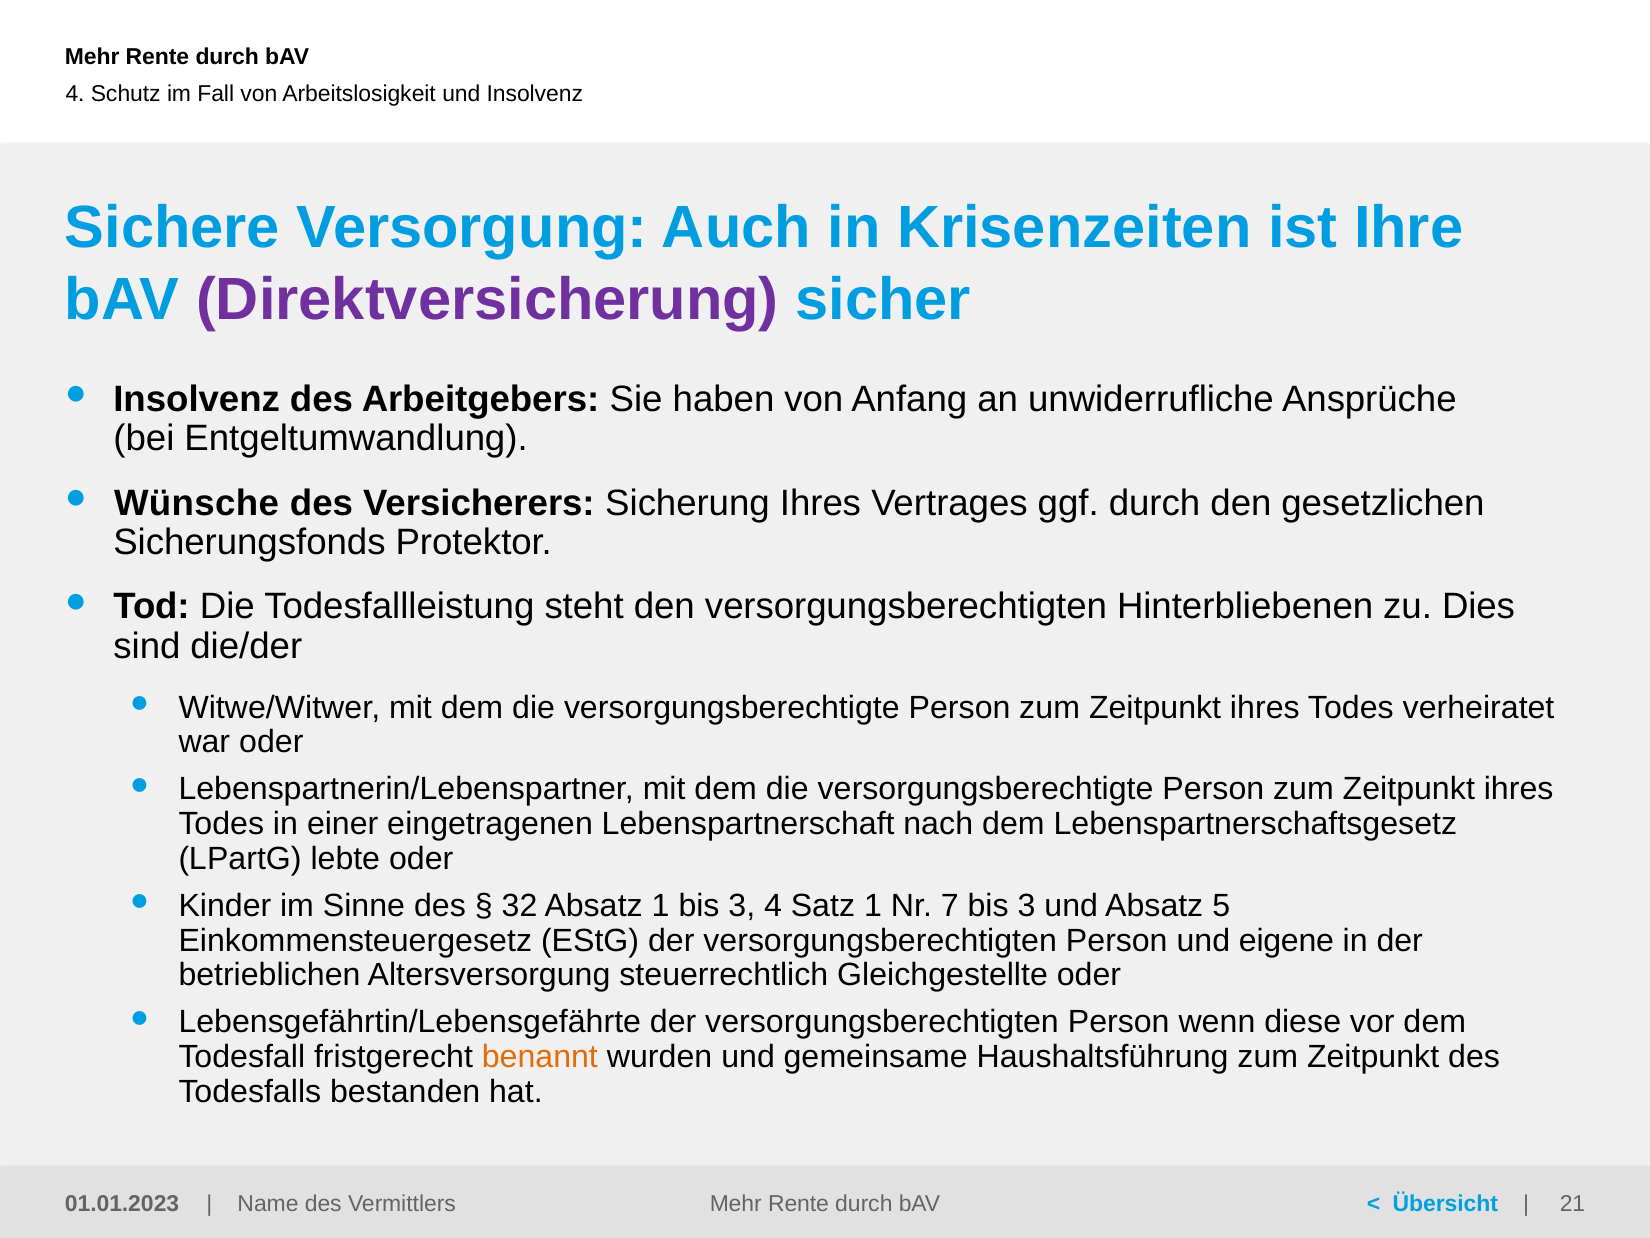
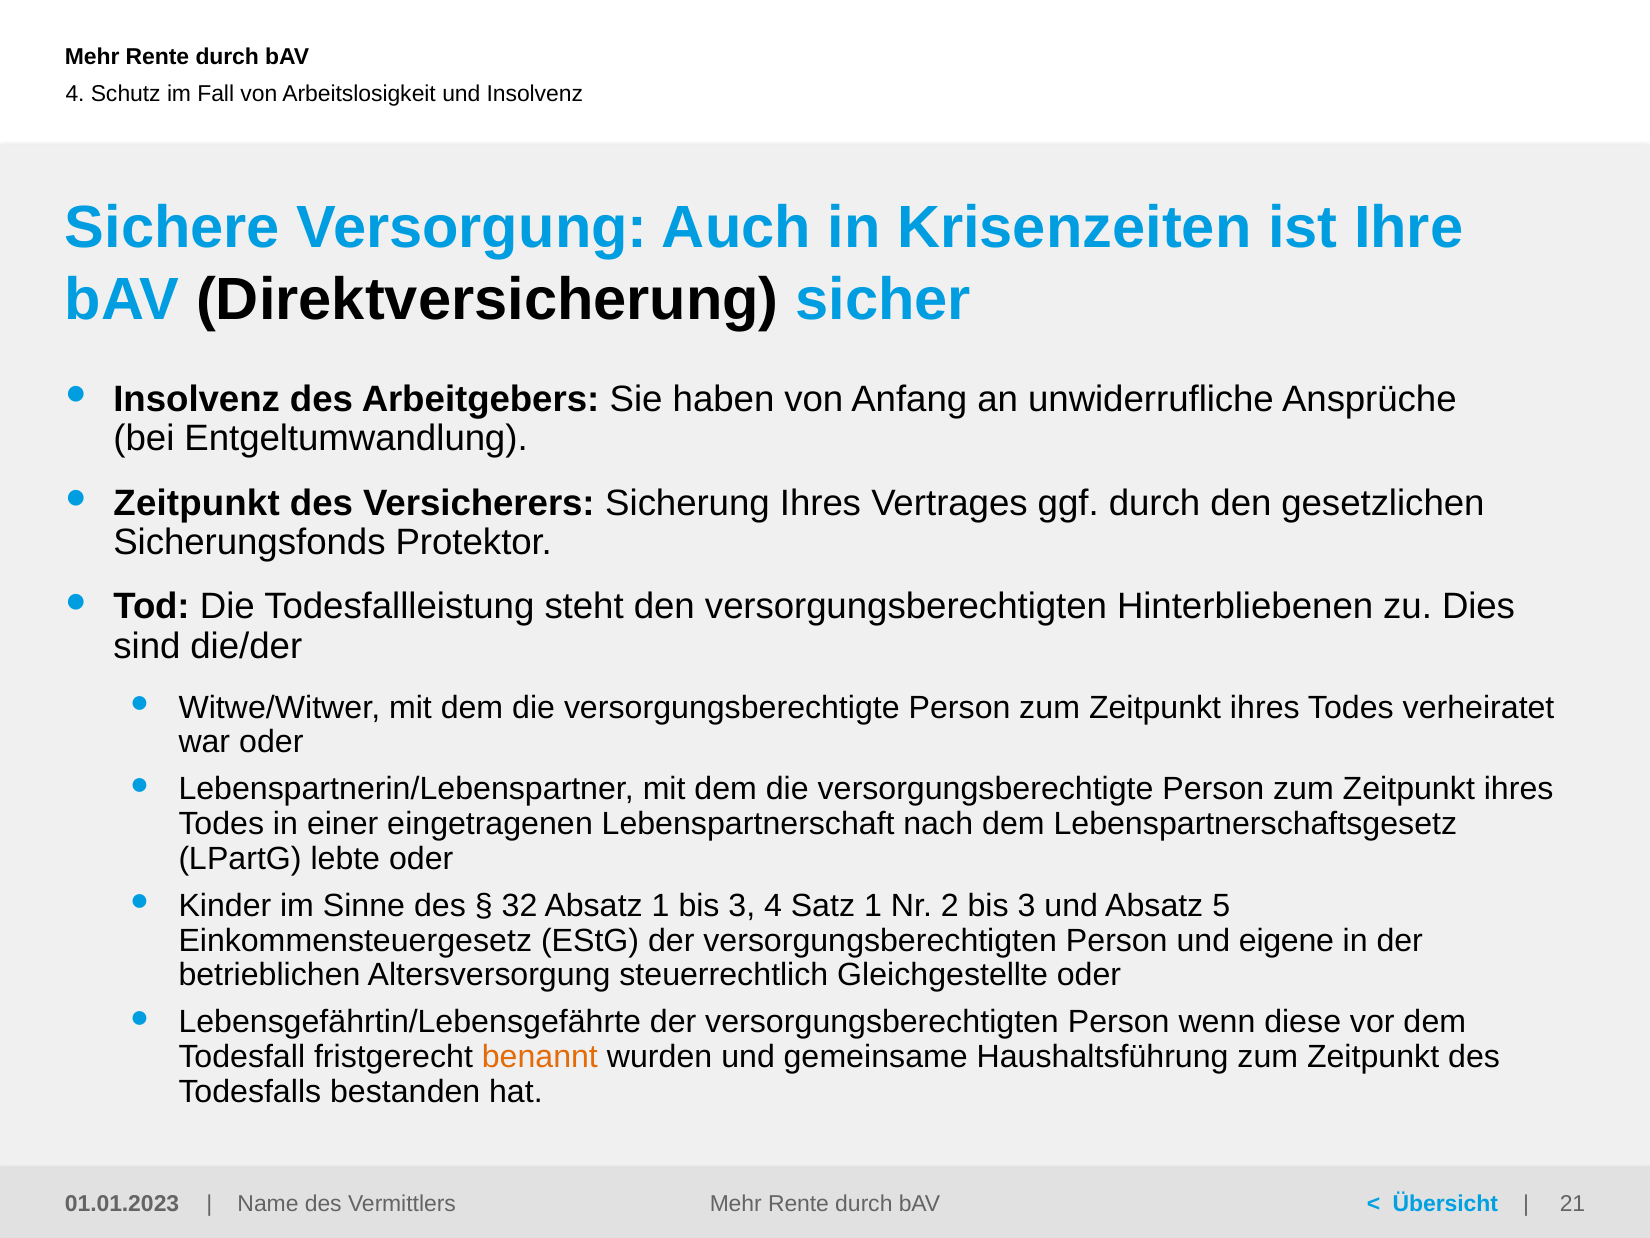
Direktversicherung colour: purple -> black (487, 300)
Wünsche: Wünsche -> Zeitpunkt (197, 503)
7: 7 -> 2 (950, 905)
